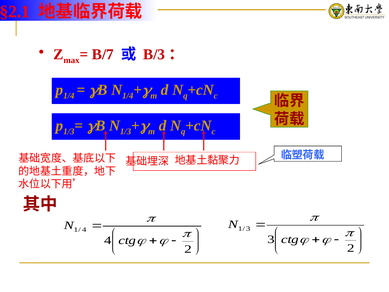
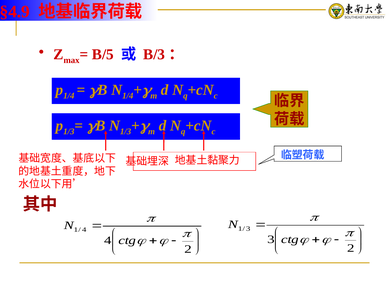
§2.1: §2.1 -> §4.9 (15, 12)
B/7: B/7 -> B/5 (103, 54)
